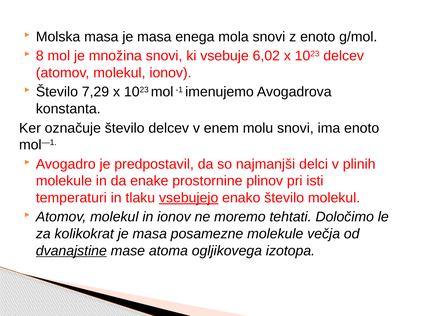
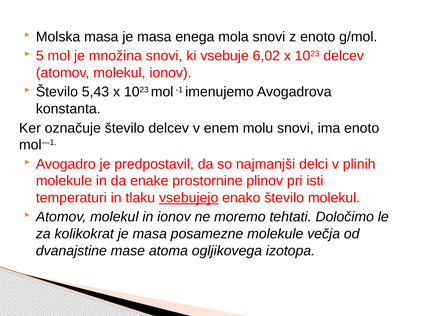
8: 8 -> 5 (40, 56)
7,29: 7,29 -> 5,43 (95, 92)
dvanajstine underline: present -> none (71, 251)
